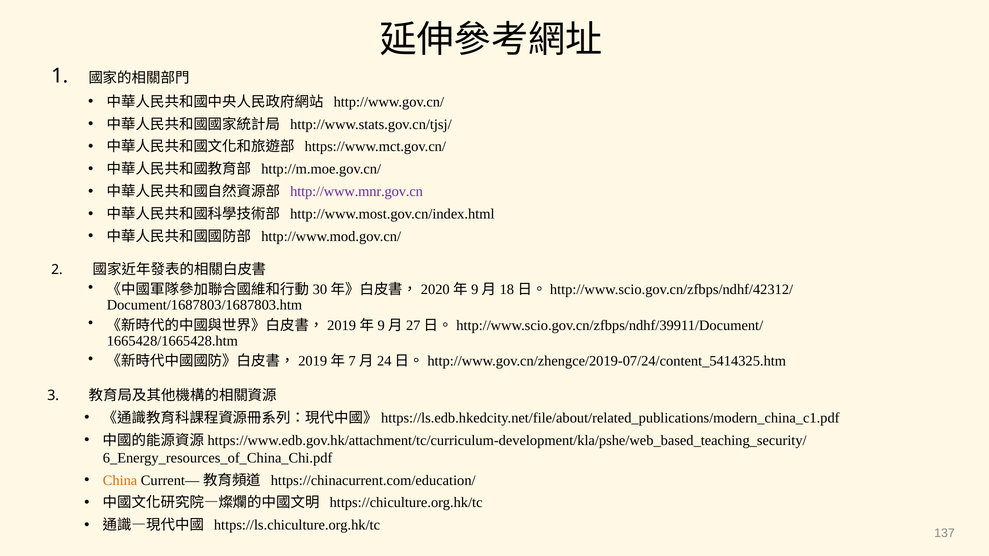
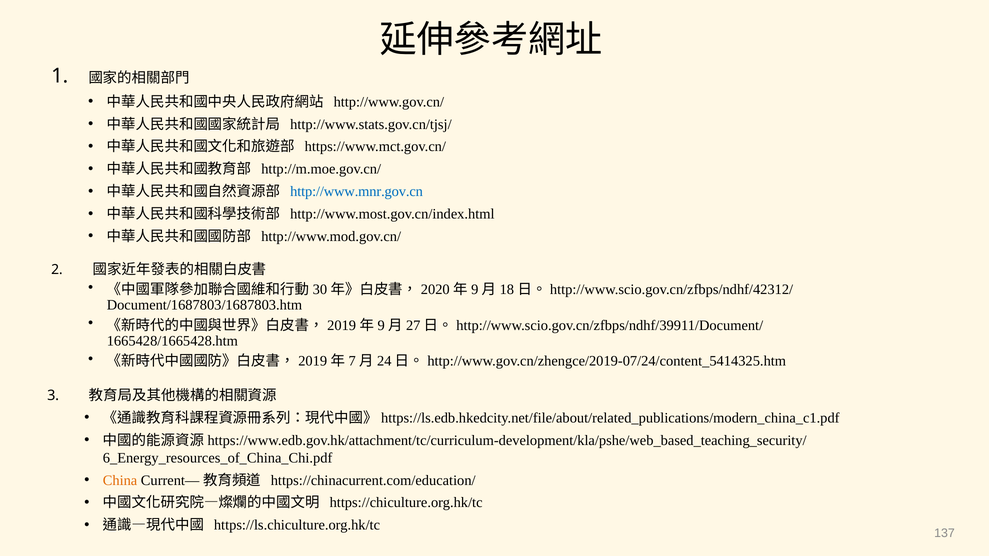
http://www.mnr.gov.cn colour: purple -> blue (357, 192)
